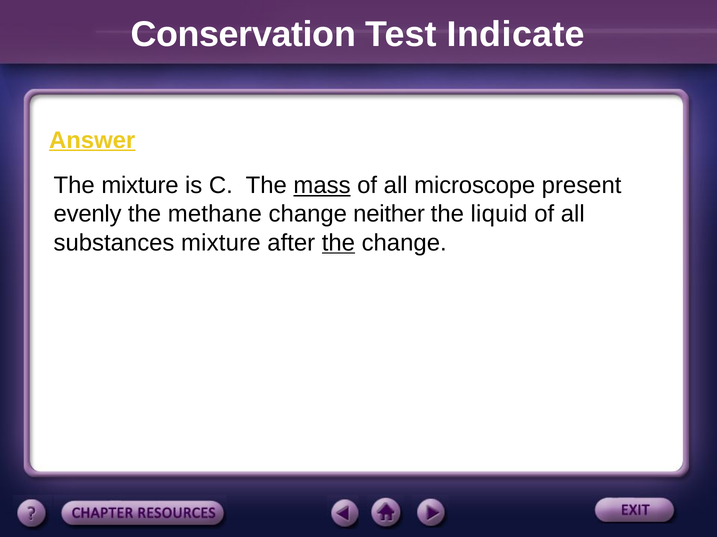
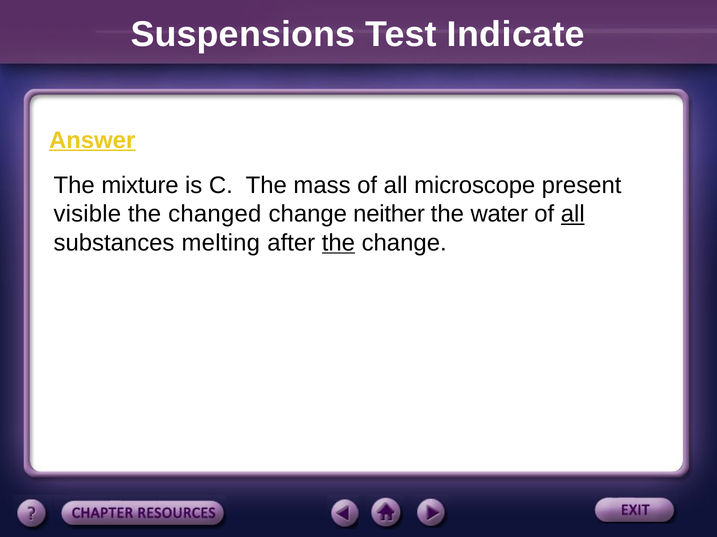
Conservation: Conservation -> Suspensions (243, 35)
mass underline: present -> none (322, 186)
evenly: evenly -> visible (87, 214)
methane: methane -> changed (215, 214)
liquid: liquid -> water (499, 214)
all underline: none -> present (573, 214)
substances mixture: mixture -> melting (221, 243)
